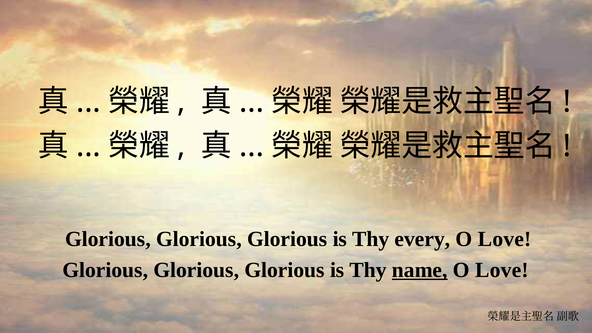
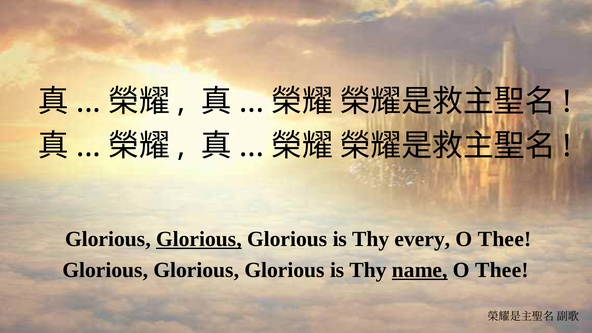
Glorious underline: none -> present (199, 239)
Love: Love -> Thee (505, 239)
Love: Love -> Thee (502, 270)
